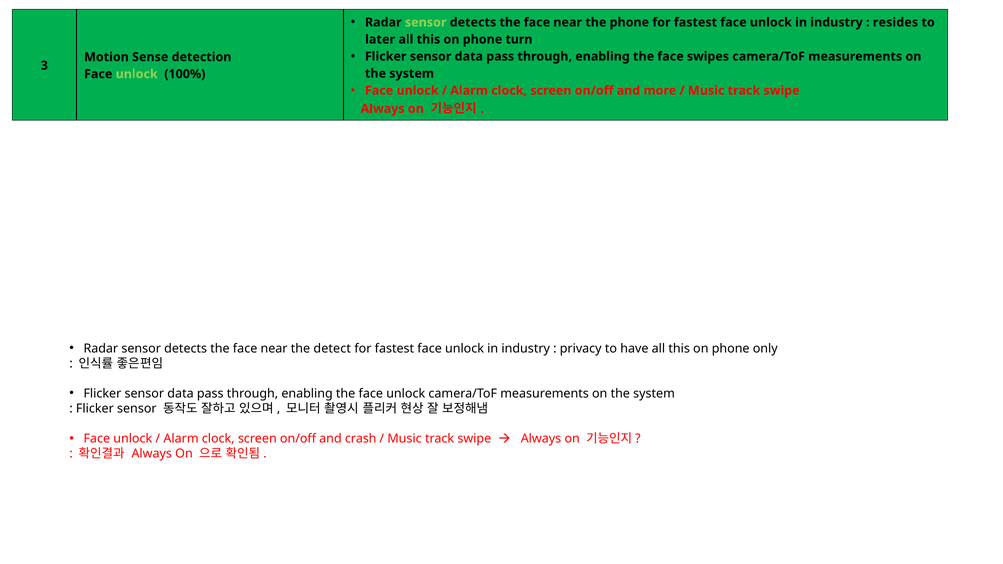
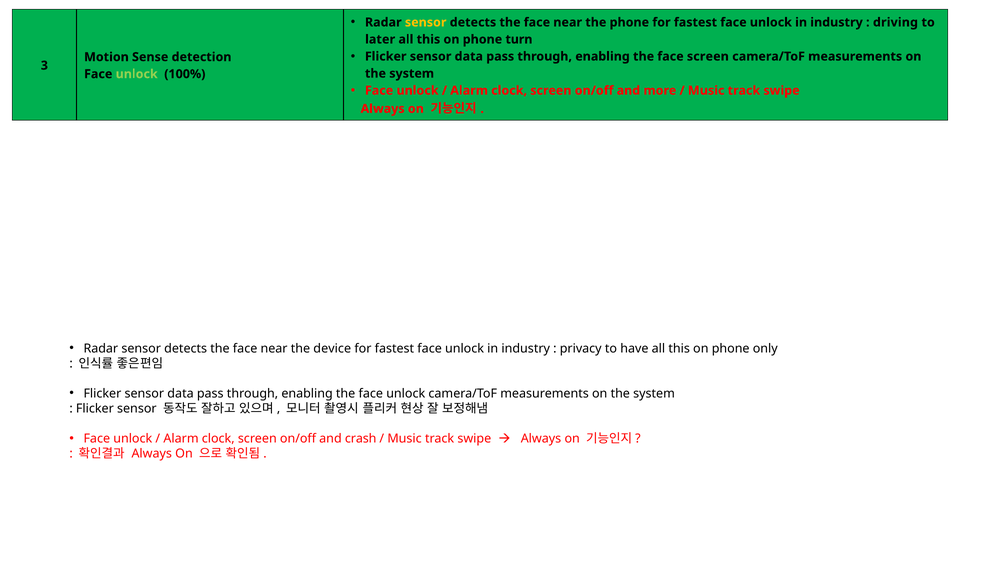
sensor colour: light green -> yellow (426, 22)
resides: resides -> driving (895, 22)
face swipes: swipes -> screen (708, 56)
detect: detect -> device (332, 349)
